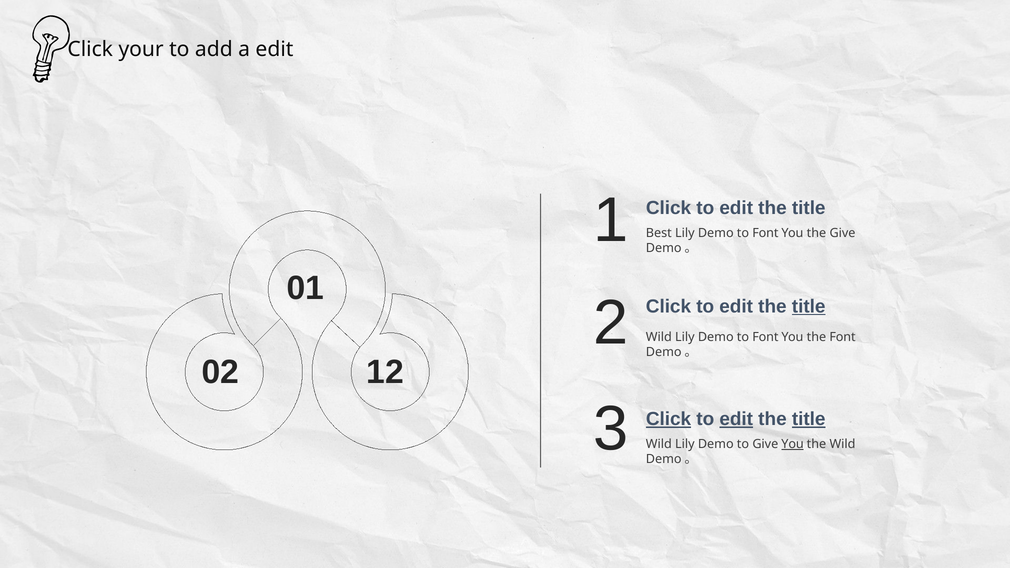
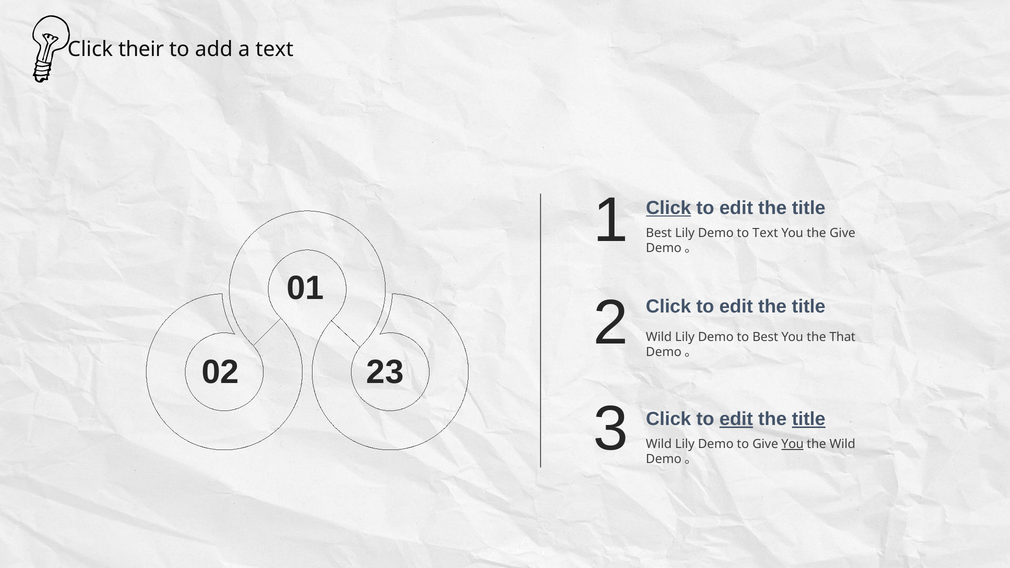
your: your -> their (141, 49)
a edit: edit -> text (275, 49)
Click underline: none -> present (669, 208)
Font: Font -> Text (765, 233)
title underline: present -> none (809, 306)
Font: Font -> Best (765, 337)
the Font: Font -> That (843, 337)
12: 12 -> 23 (385, 372)
Click underline: present -> none (669, 419)
